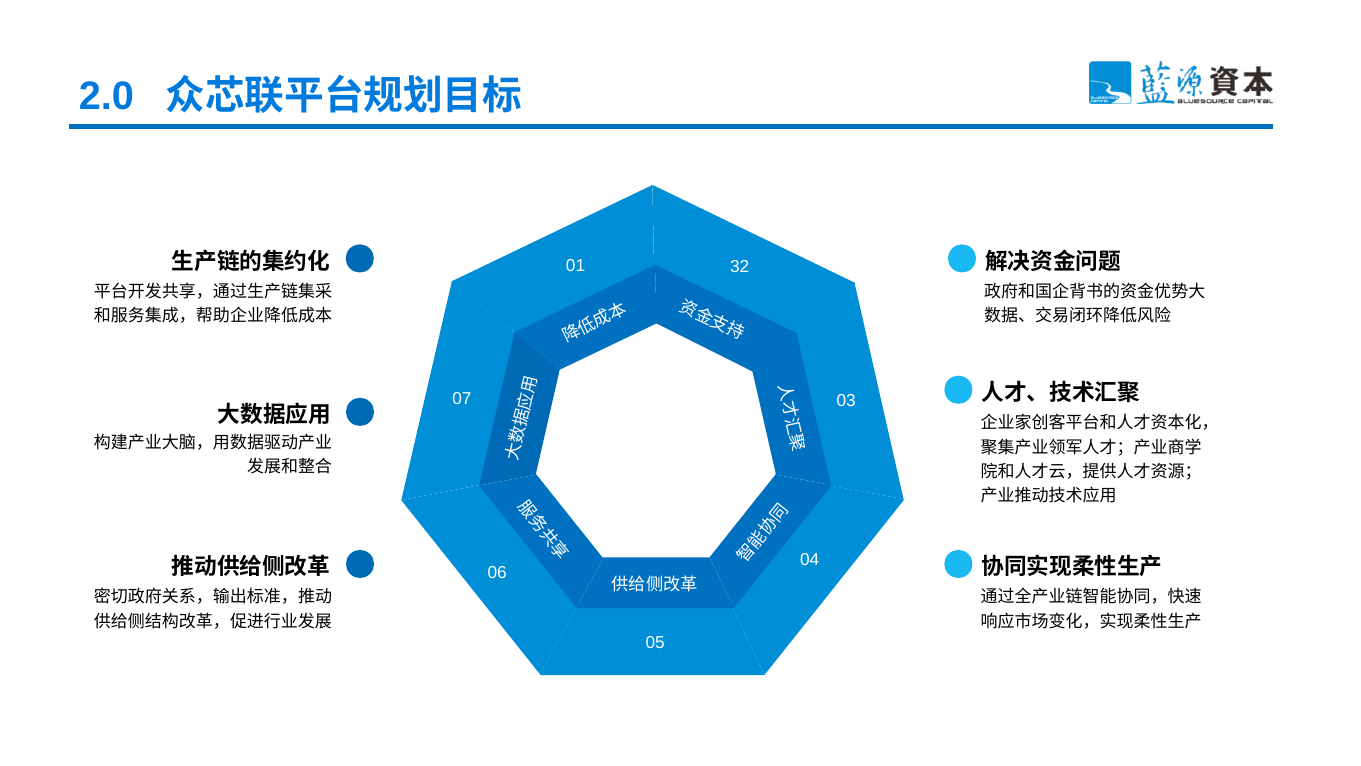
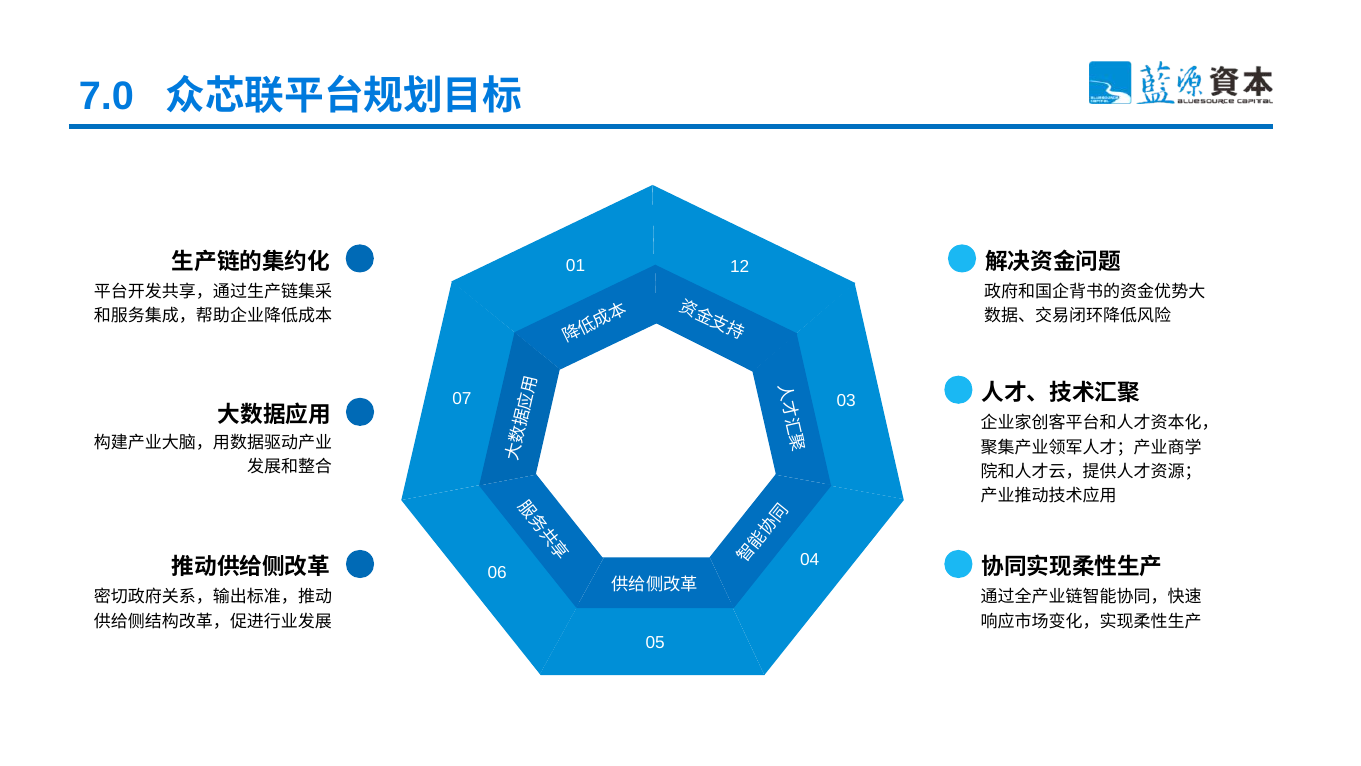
2.0: 2.0 -> 7.0 (106, 96)
32: 32 -> 12 (740, 267)
